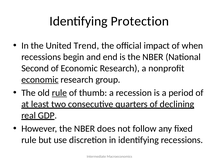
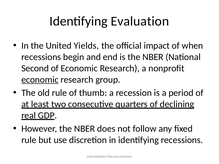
Protection: Protection -> Evaluation (140, 21)
Trend: Trend -> Yields (86, 46)
rule underline: present -> none (59, 93)
